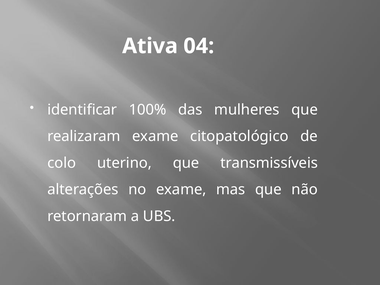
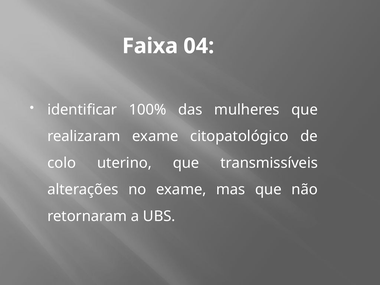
Ativa: Ativa -> Faixa (150, 46)
